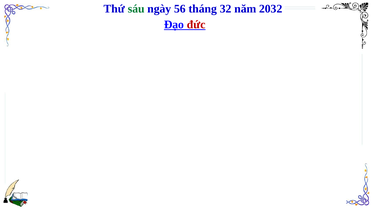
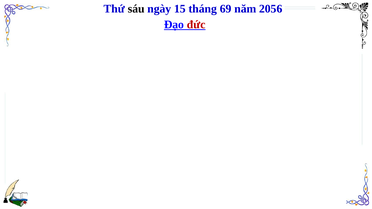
sáu colour: green -> black (136, 9)
56: 56 -> 15 (180, 9)
32: 32 -> 69 (226, 9)
2032: 2032 -> 2056 (271, 9)
